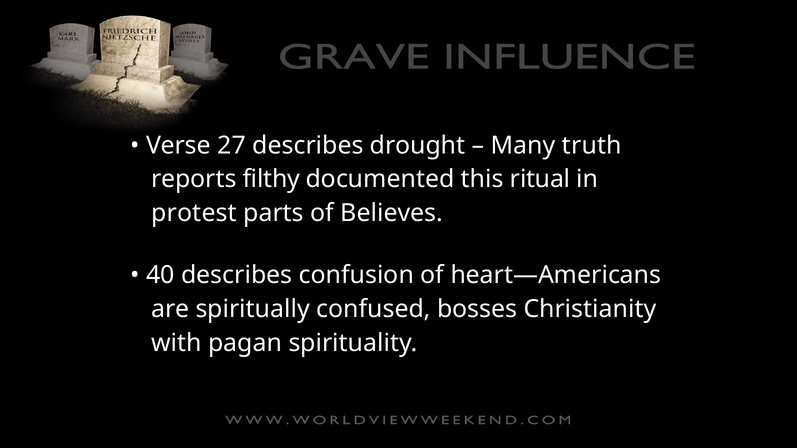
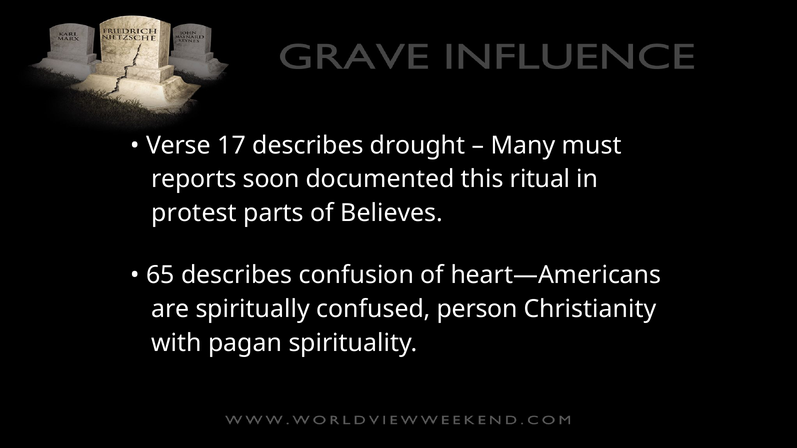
27: 27 -> 17 (232, 145)
truth: truth -> must (592, 145)
filthy: filthy -> soon (271, 179)
40: 40 -> 65 (160, 275)
bosses: bosses -> person (477, 309)
